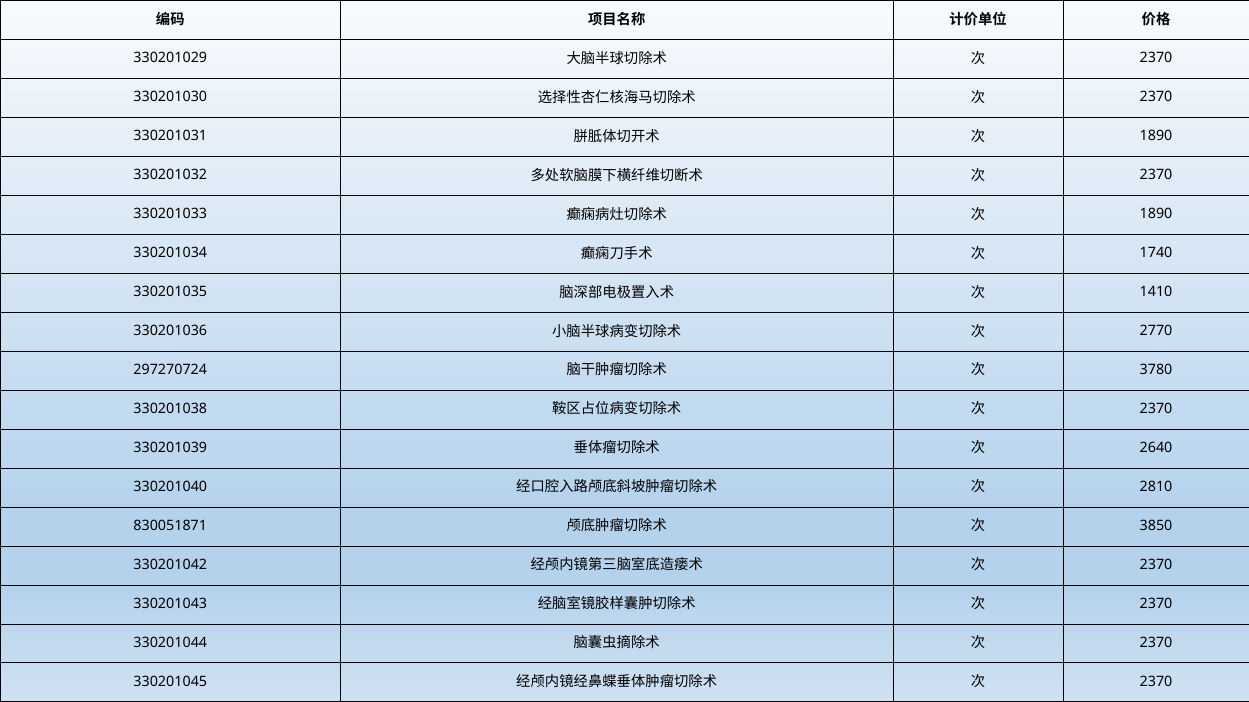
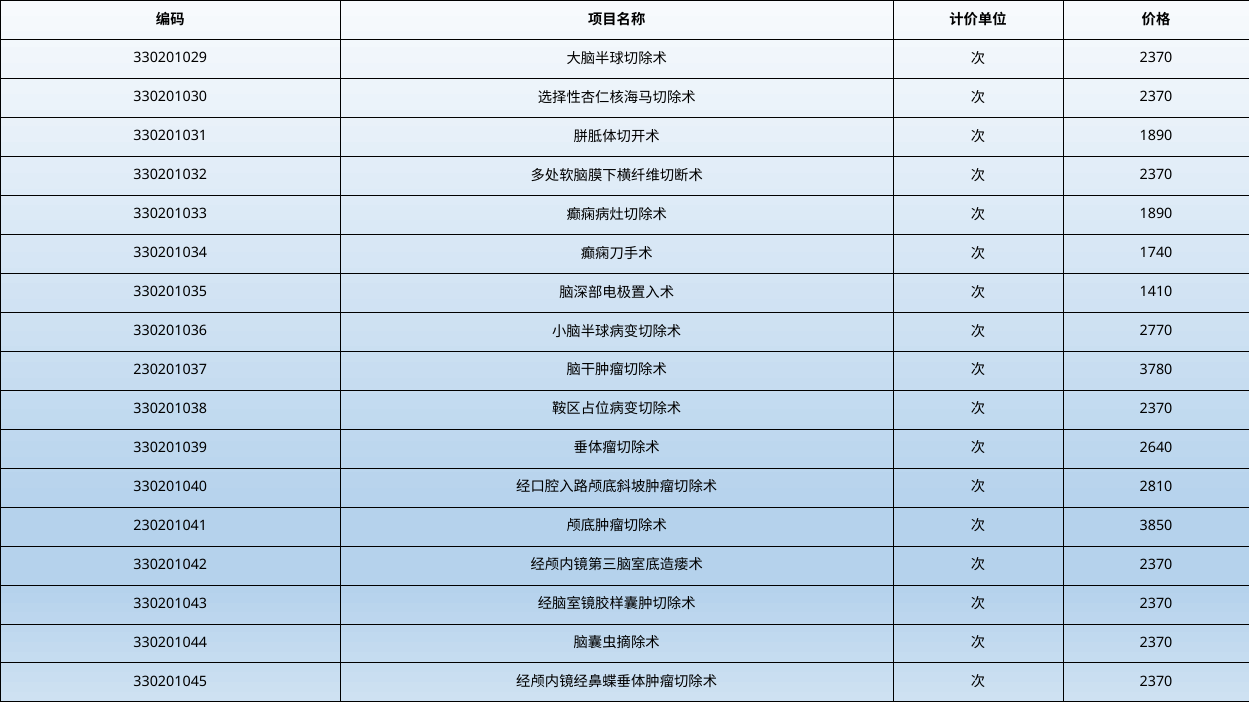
297270724: 297270724 -> 230201037 (170, 370)
830051871: 830051871 -> 230201041 (170, 526)
